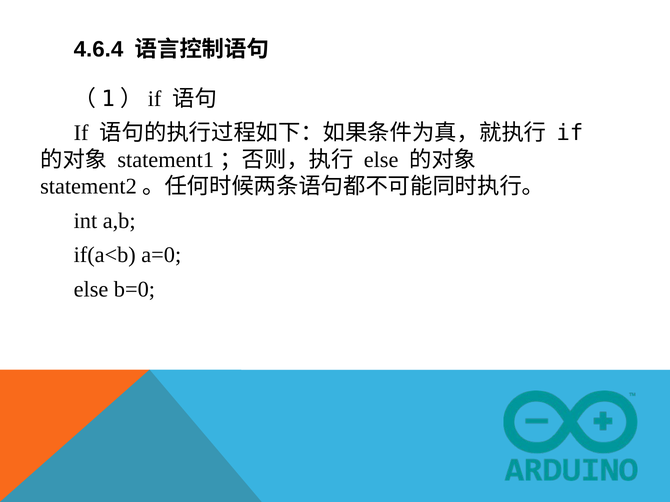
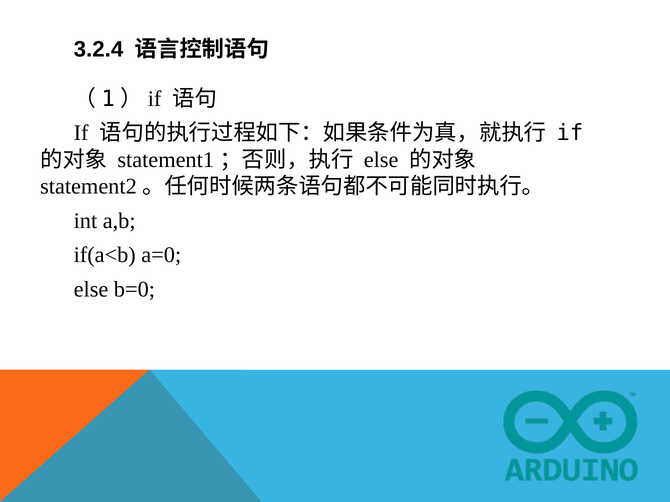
4.6.4: 4.6.4 -> 3.2.4 (99, 50)
